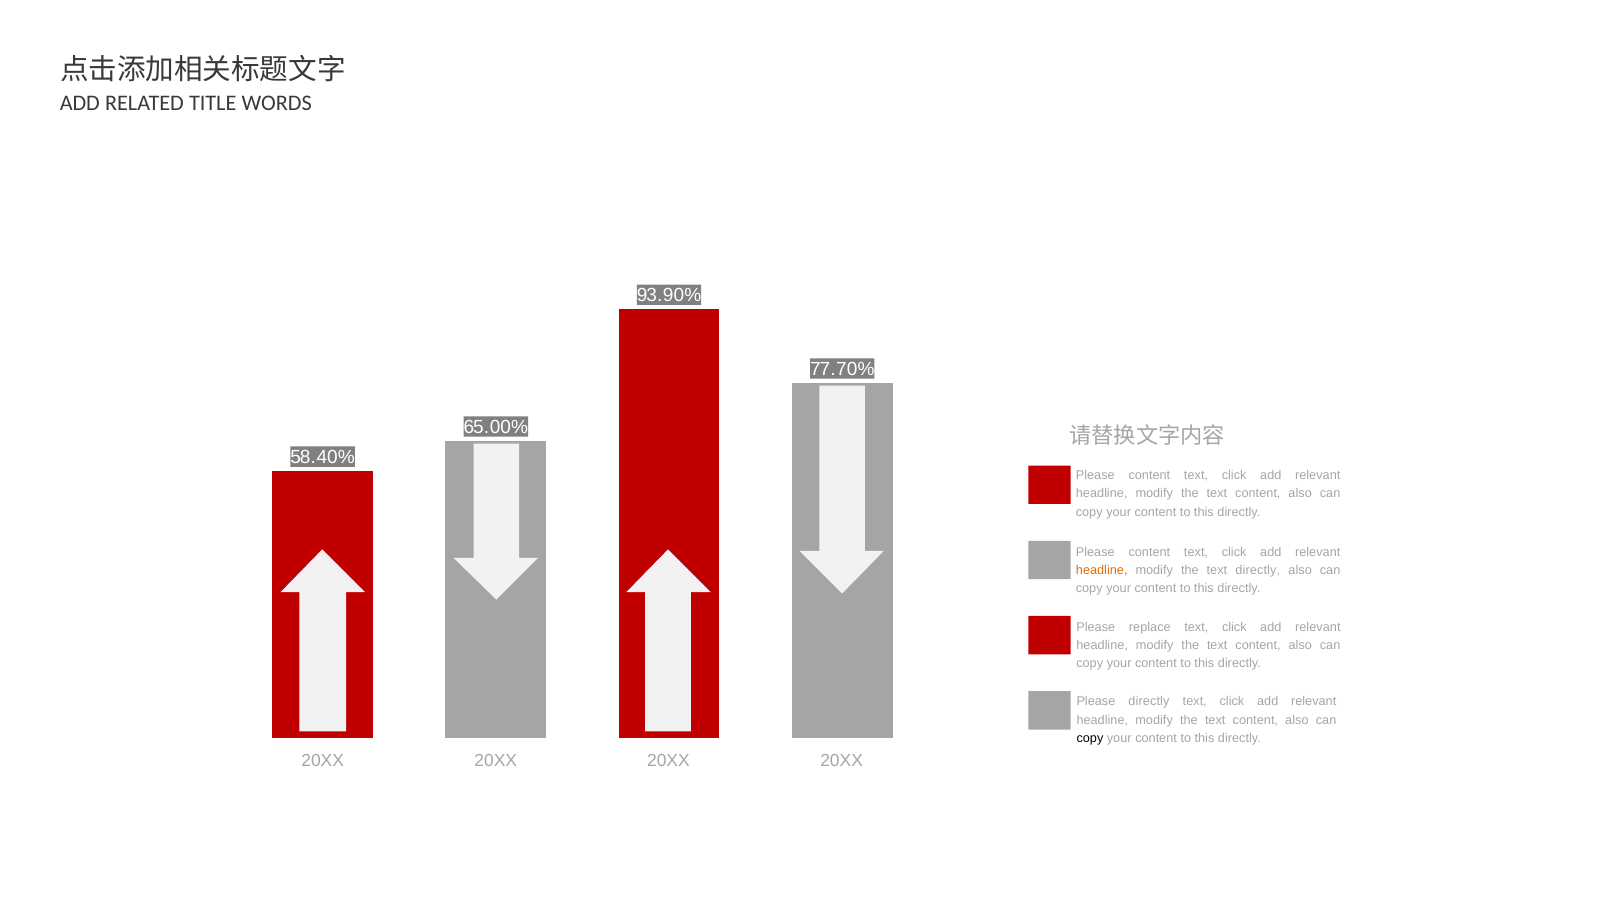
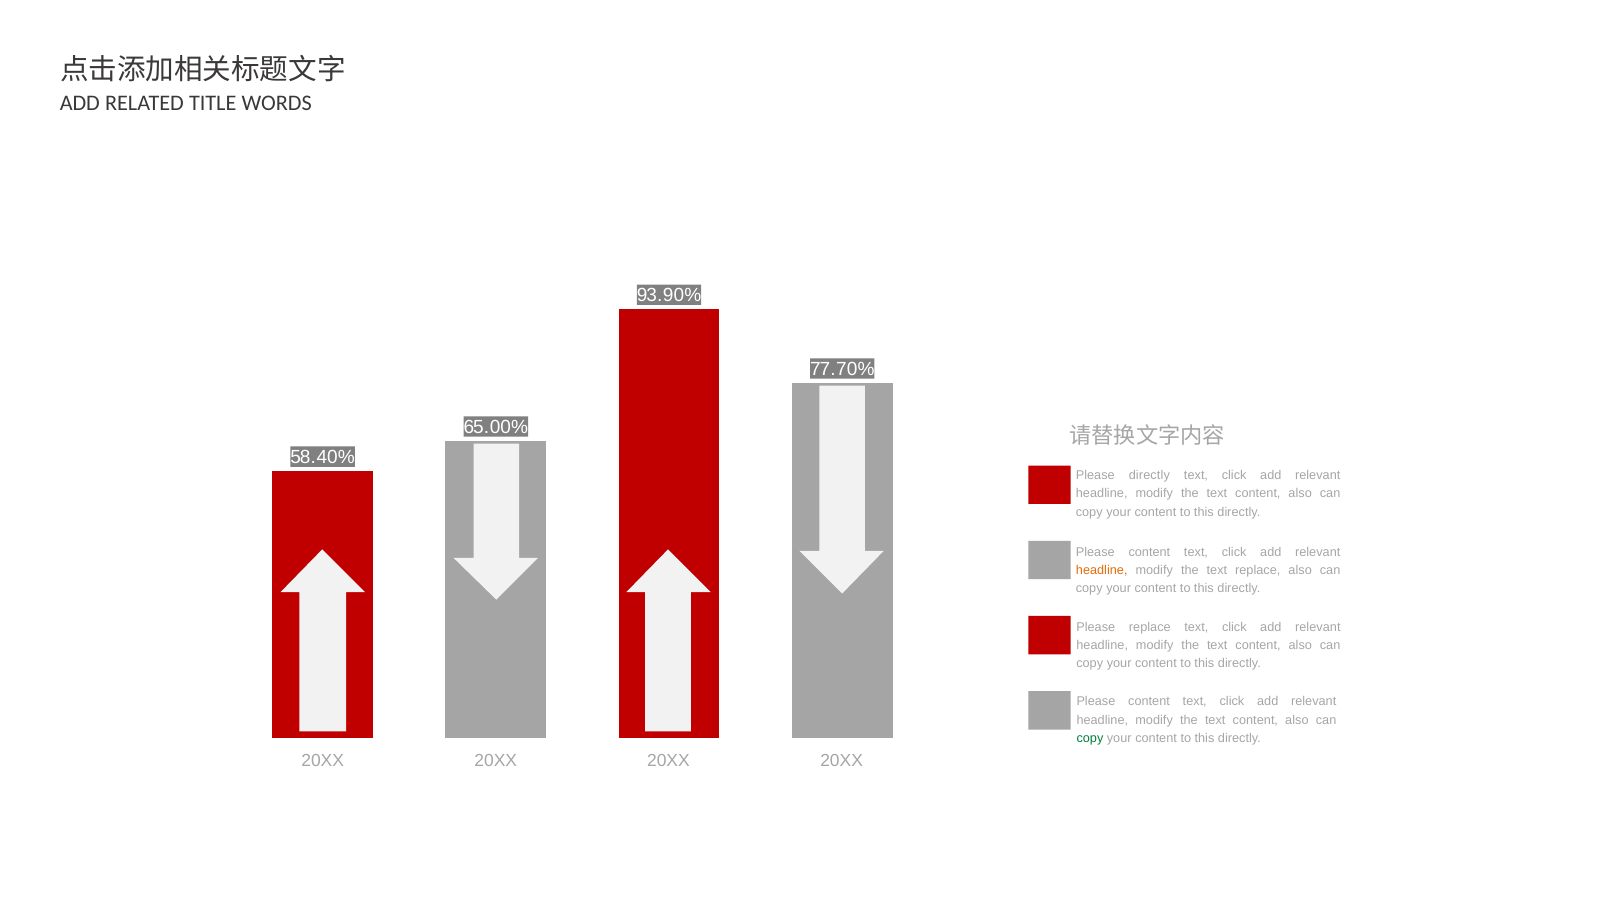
content: content -> directly (1149, 475)
text directly: directly -> replace (1258, 570)
directly: directly -> content (1149, 702)
copy colour: black -> green (1090, 738)
